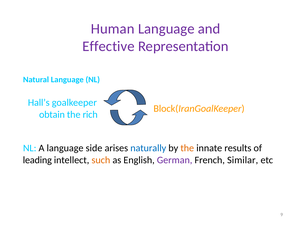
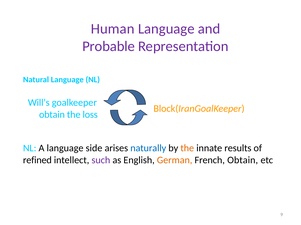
Effective: Effective -> Probable (109, 46)
Hall’s: Hall’s -> Will’s (39, 103)
rich: rich -> loss (90, 115)
leading: leading -> refined (37, 161)
such colour: orange -> purple (101, 161)
German colour: purple -> orange (175, 161)
French Similar: Similar -> Obtain (243, 161)
